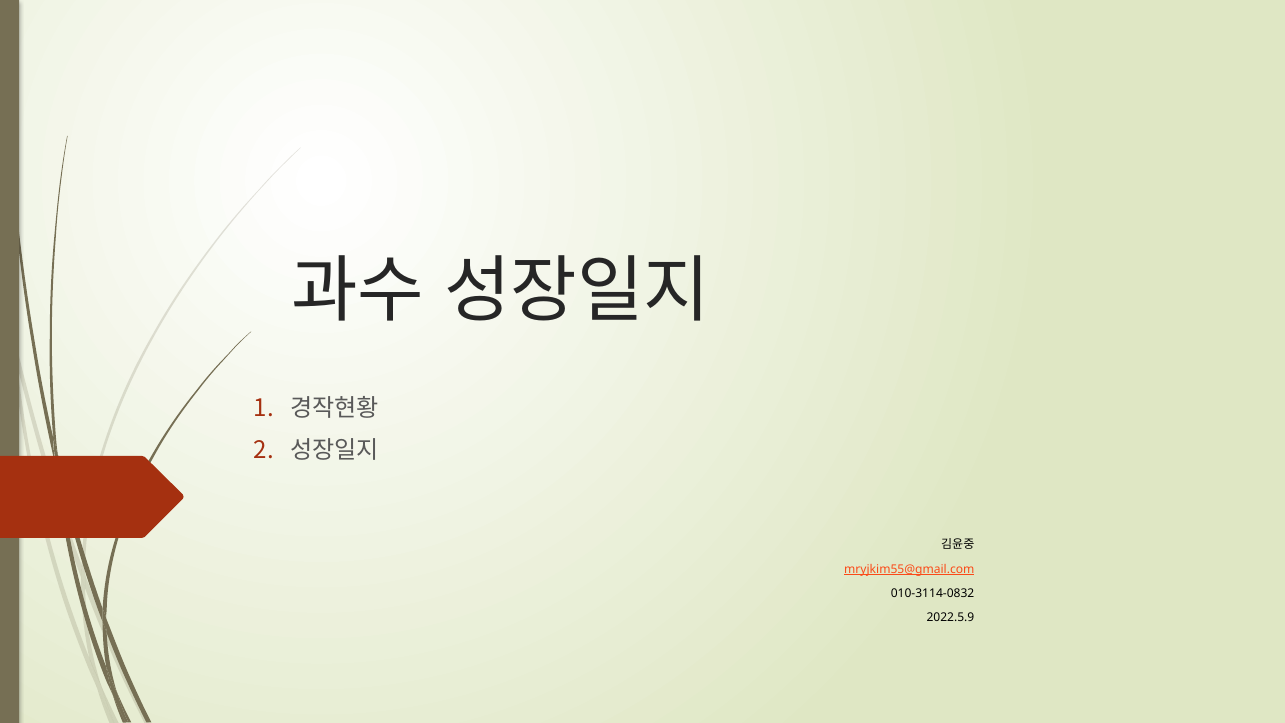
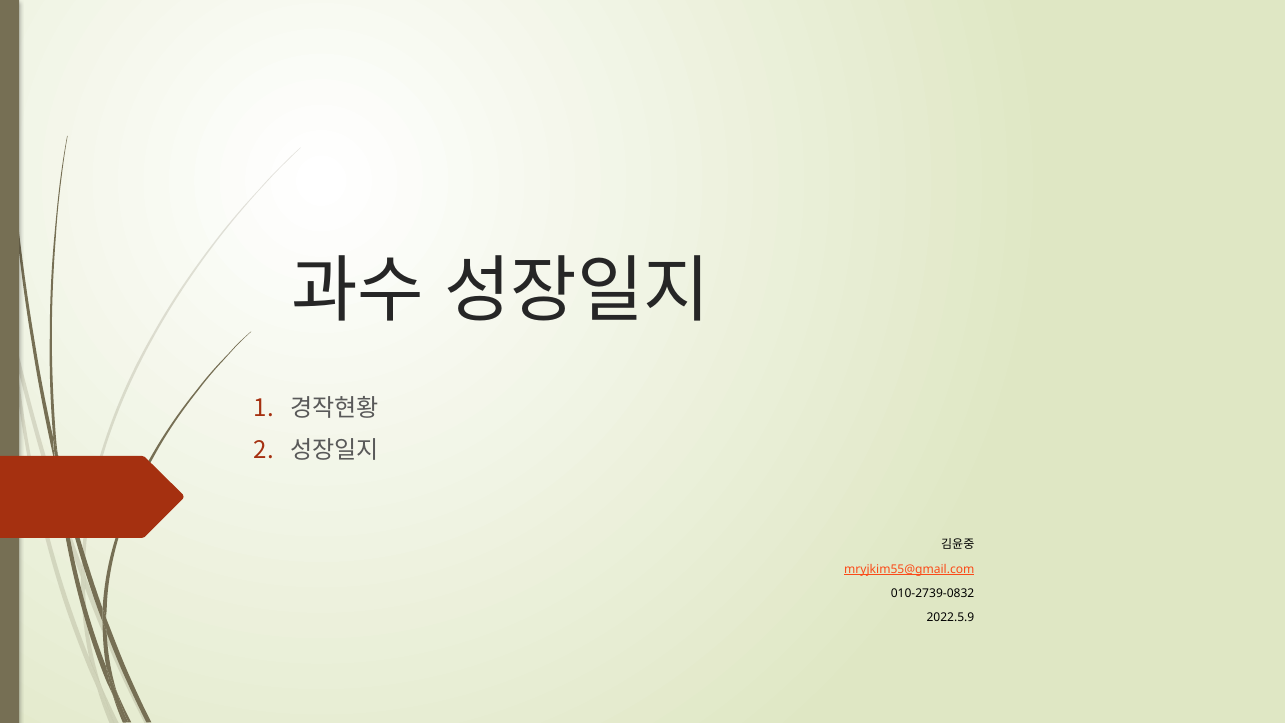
010-3114-0832: 010-3114-0832 -> 010-2739-0832 (933, 593)
